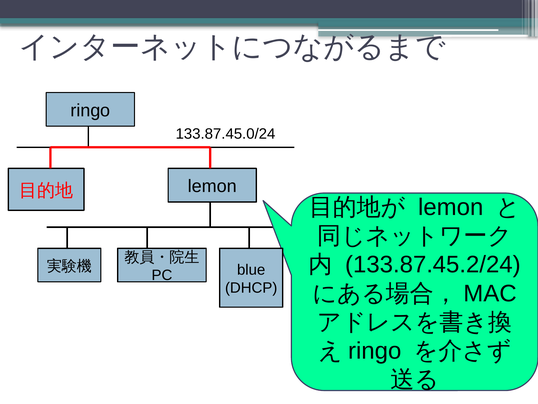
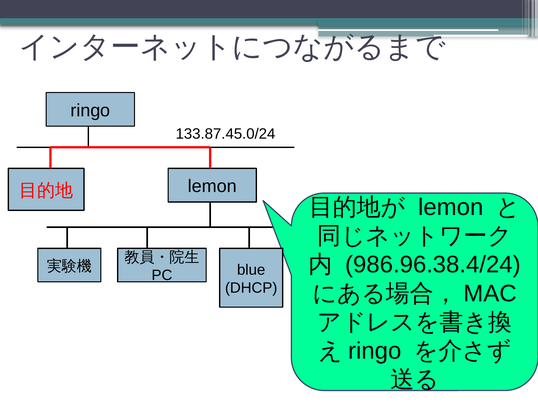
133.87.45.2/24: 133.87.45.2/24 -> 986.96.38.4/24 (433, 264)
